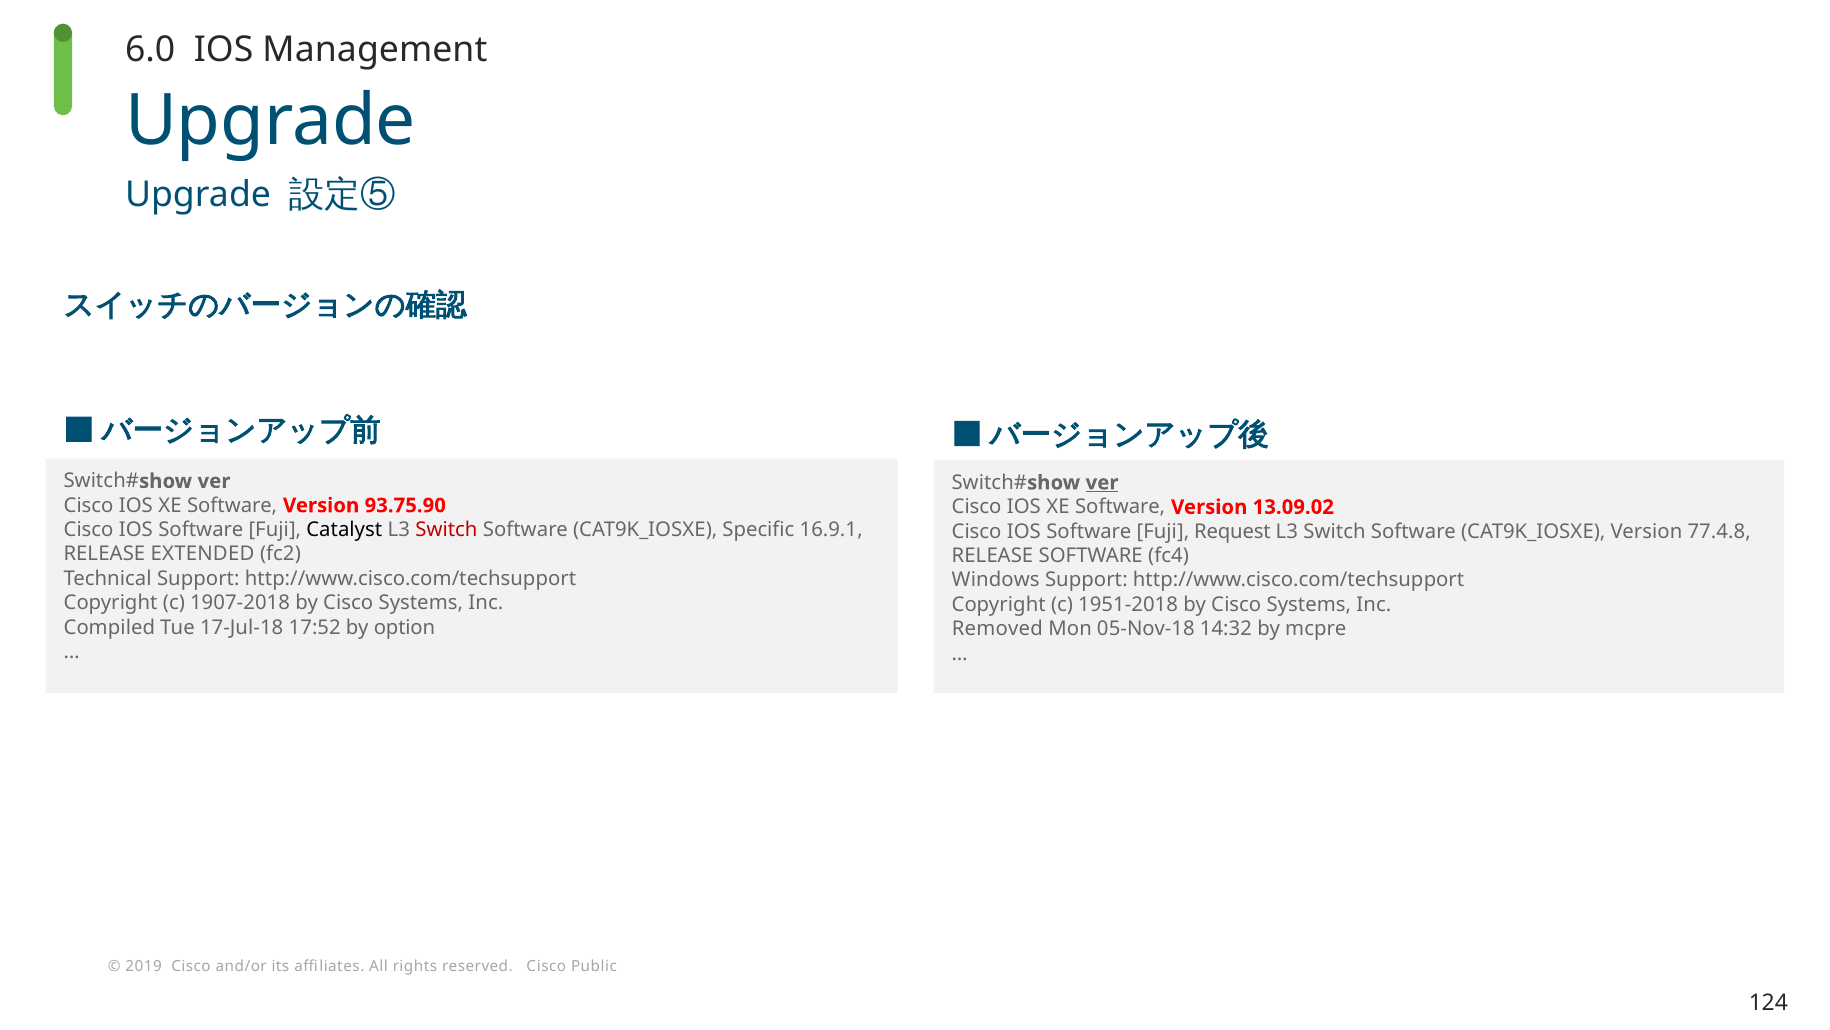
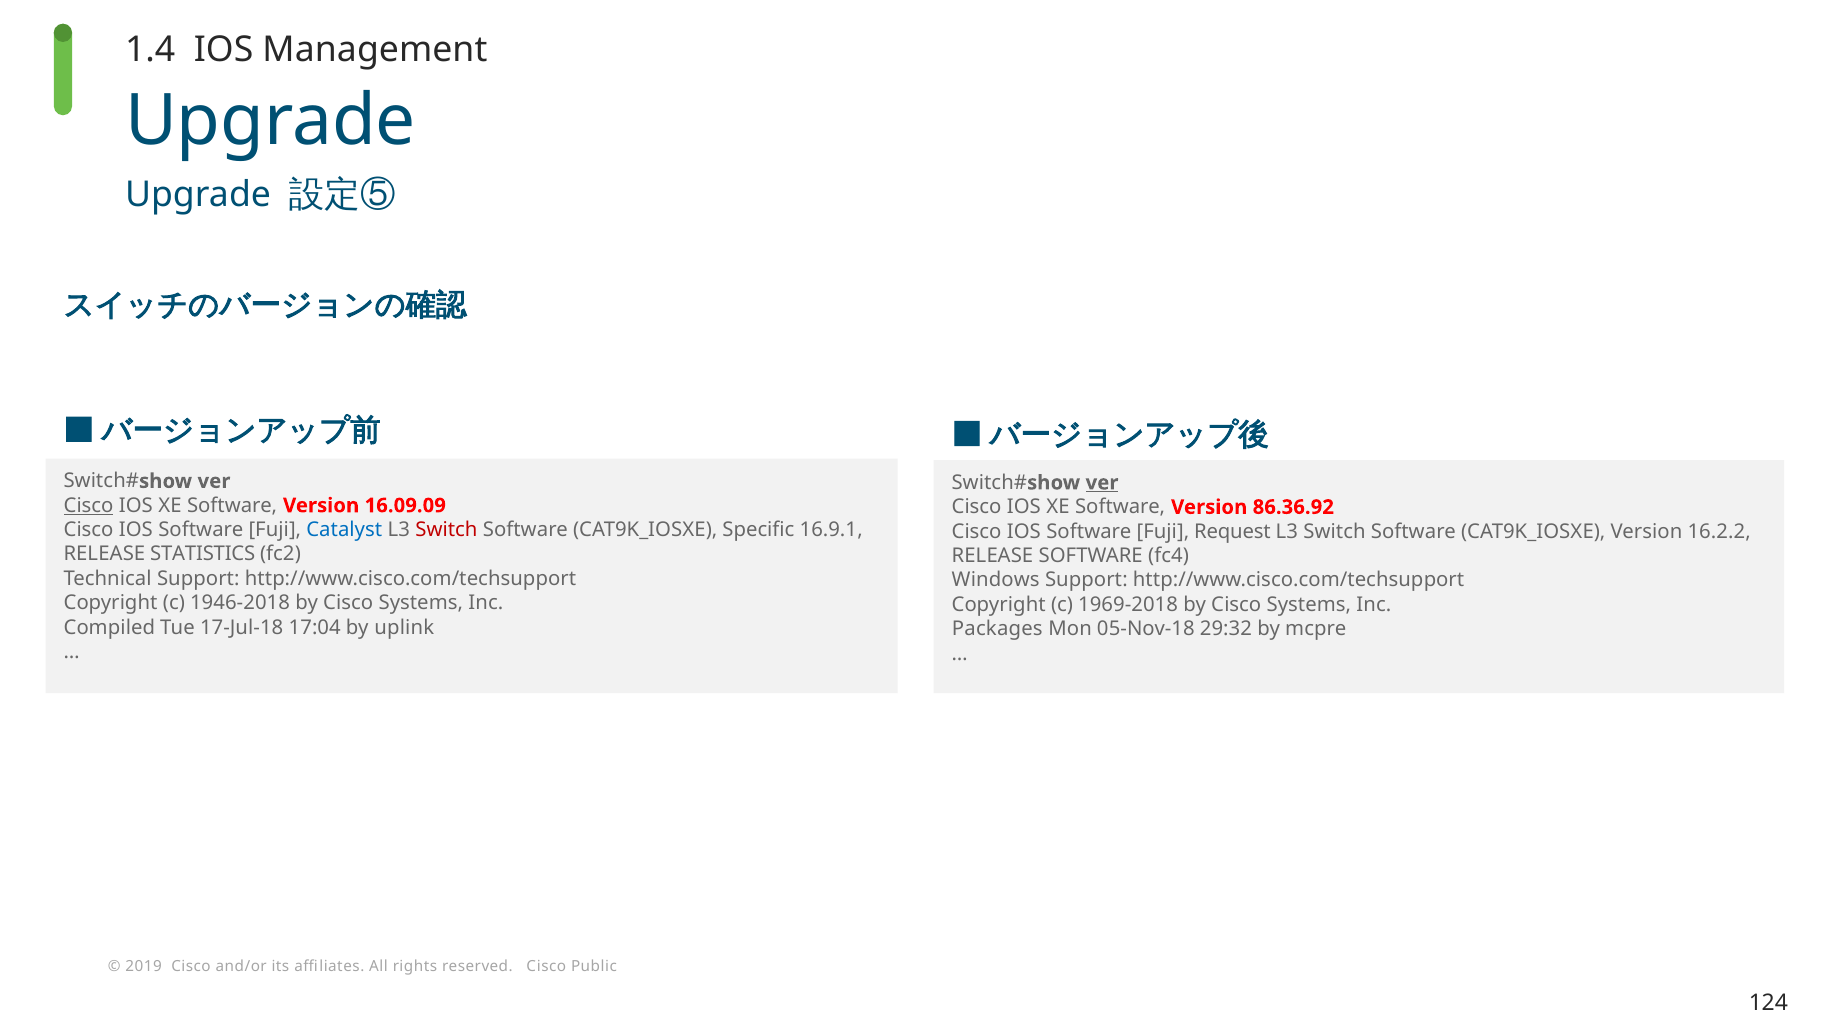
6.0: 6.0 -> 1.4 (150, 49)
Cisco underline: none -> present (89, 505)
93.75.90: 93.75.90 -> 16.09.09 (405, 505)
13.09.02: 13.09.02 -> 86.36.92 (1293, 507)
Catalyst colour: black -> blue (344, 530)
77.4.8: 77.4.8 -> 16.2.2 (1719, 531)
EXTENDED: EXTENDED -> STATISTICS (203, 554)
1907-2018: 1907-2018 -> 1946-2018 (240, 603)
1951-2018: 1951-2018 -> 1969-2018 (1128, 604)
17:52: 17:52 -> 17:04 (315, 627)
option: option -> uplink (404, 627)
Removed: Removed -> Packages (997, 629)
14:32: 14:32 -> 29:32 (1226, 629)
